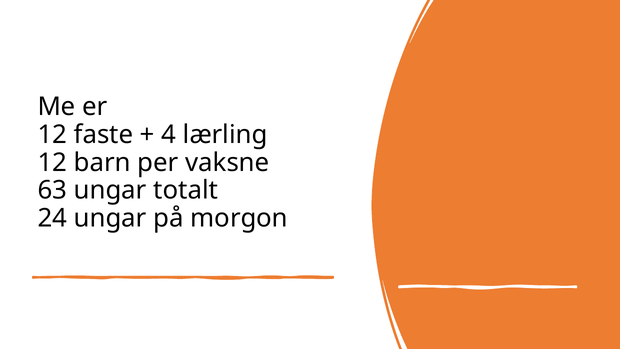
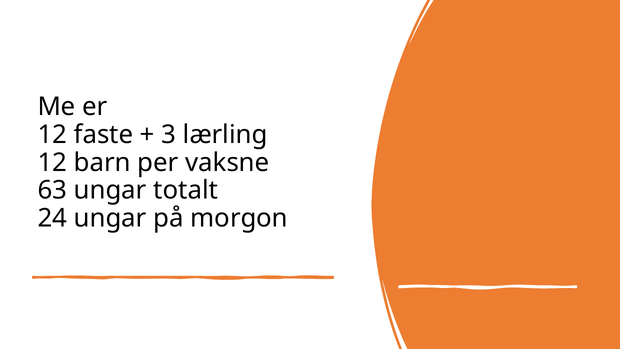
4: 4 -> 3 (169, 135)
